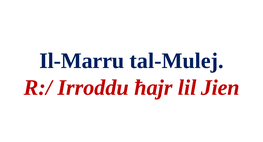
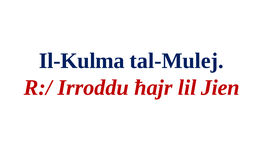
Il-Marru: Il-Marru -> Il-Kulma (82, 61)
